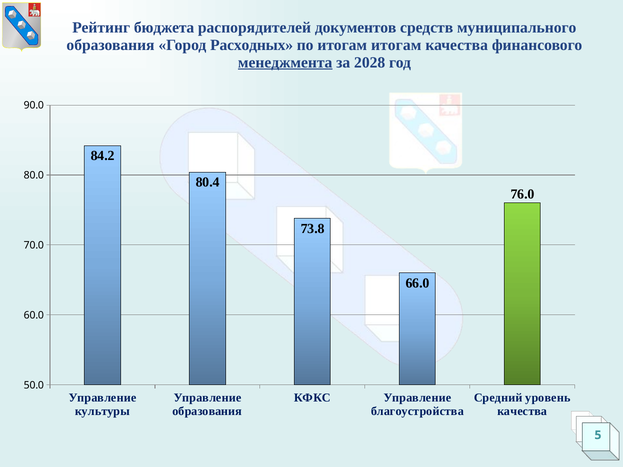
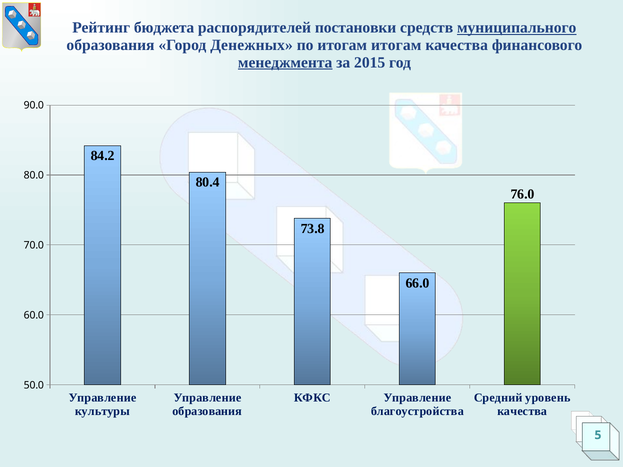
документов: документов -> постановки (356, 28)
муниципального underline: none -> present (517, 28)
Расходных: Расходных -> Денежных (252, 45)
2028: 2028 -> 2015 (370, 62)
